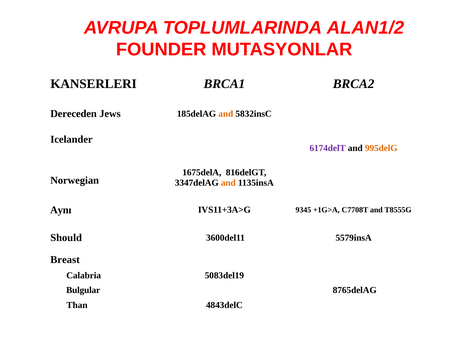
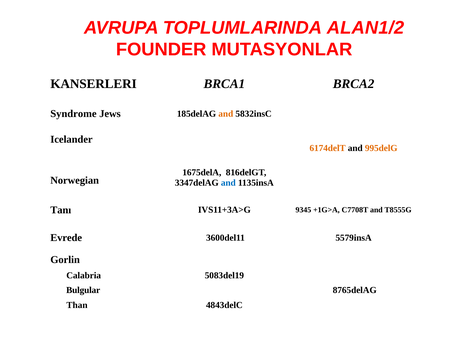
Dereceden: Dereceden -> Syndrome (73, 114)
6174delT colour: purple -> orange (328, 148)
and colour: orange -> blue (228, 183)
Aynı: Aynı -> Tanı (61, 210)
Should: Should -> Evrede (66, 238)
Breast: Breast -> Gorlin (65, 260)
